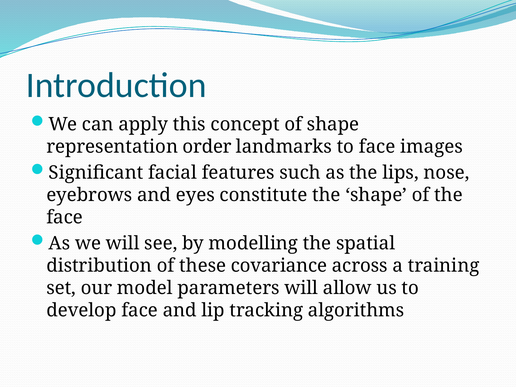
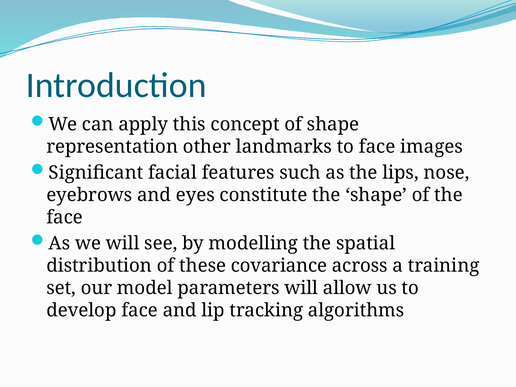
order: order -> other (207, 147)
